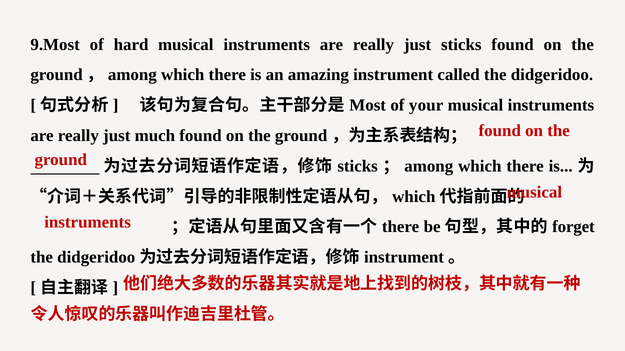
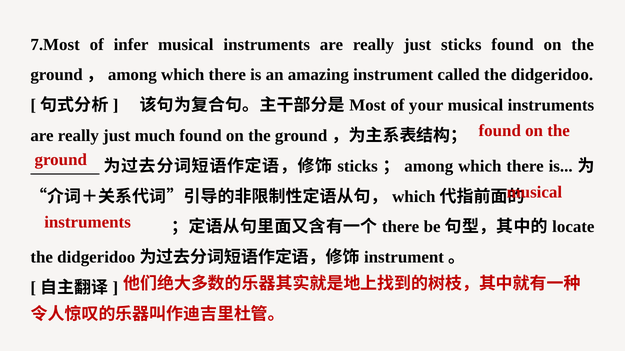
9.Most: 9.Most -> 7.Most (55, 45)
hard: hard -> infer (131, 45)
forget: forget -> locate (573, 227)
